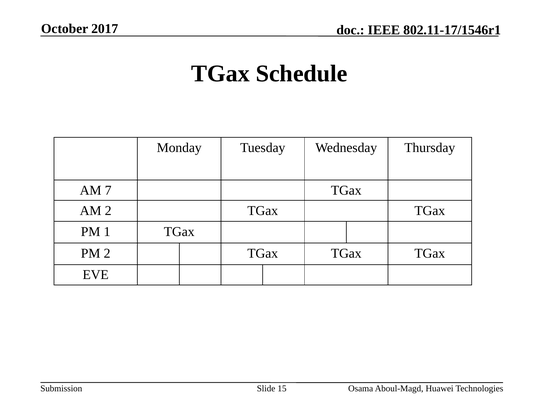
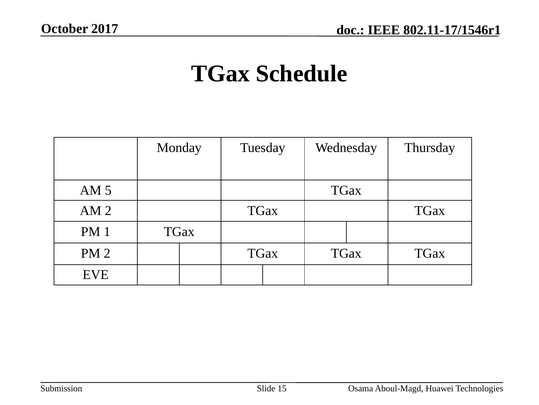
7: 7 -> 5 (108, 190)
